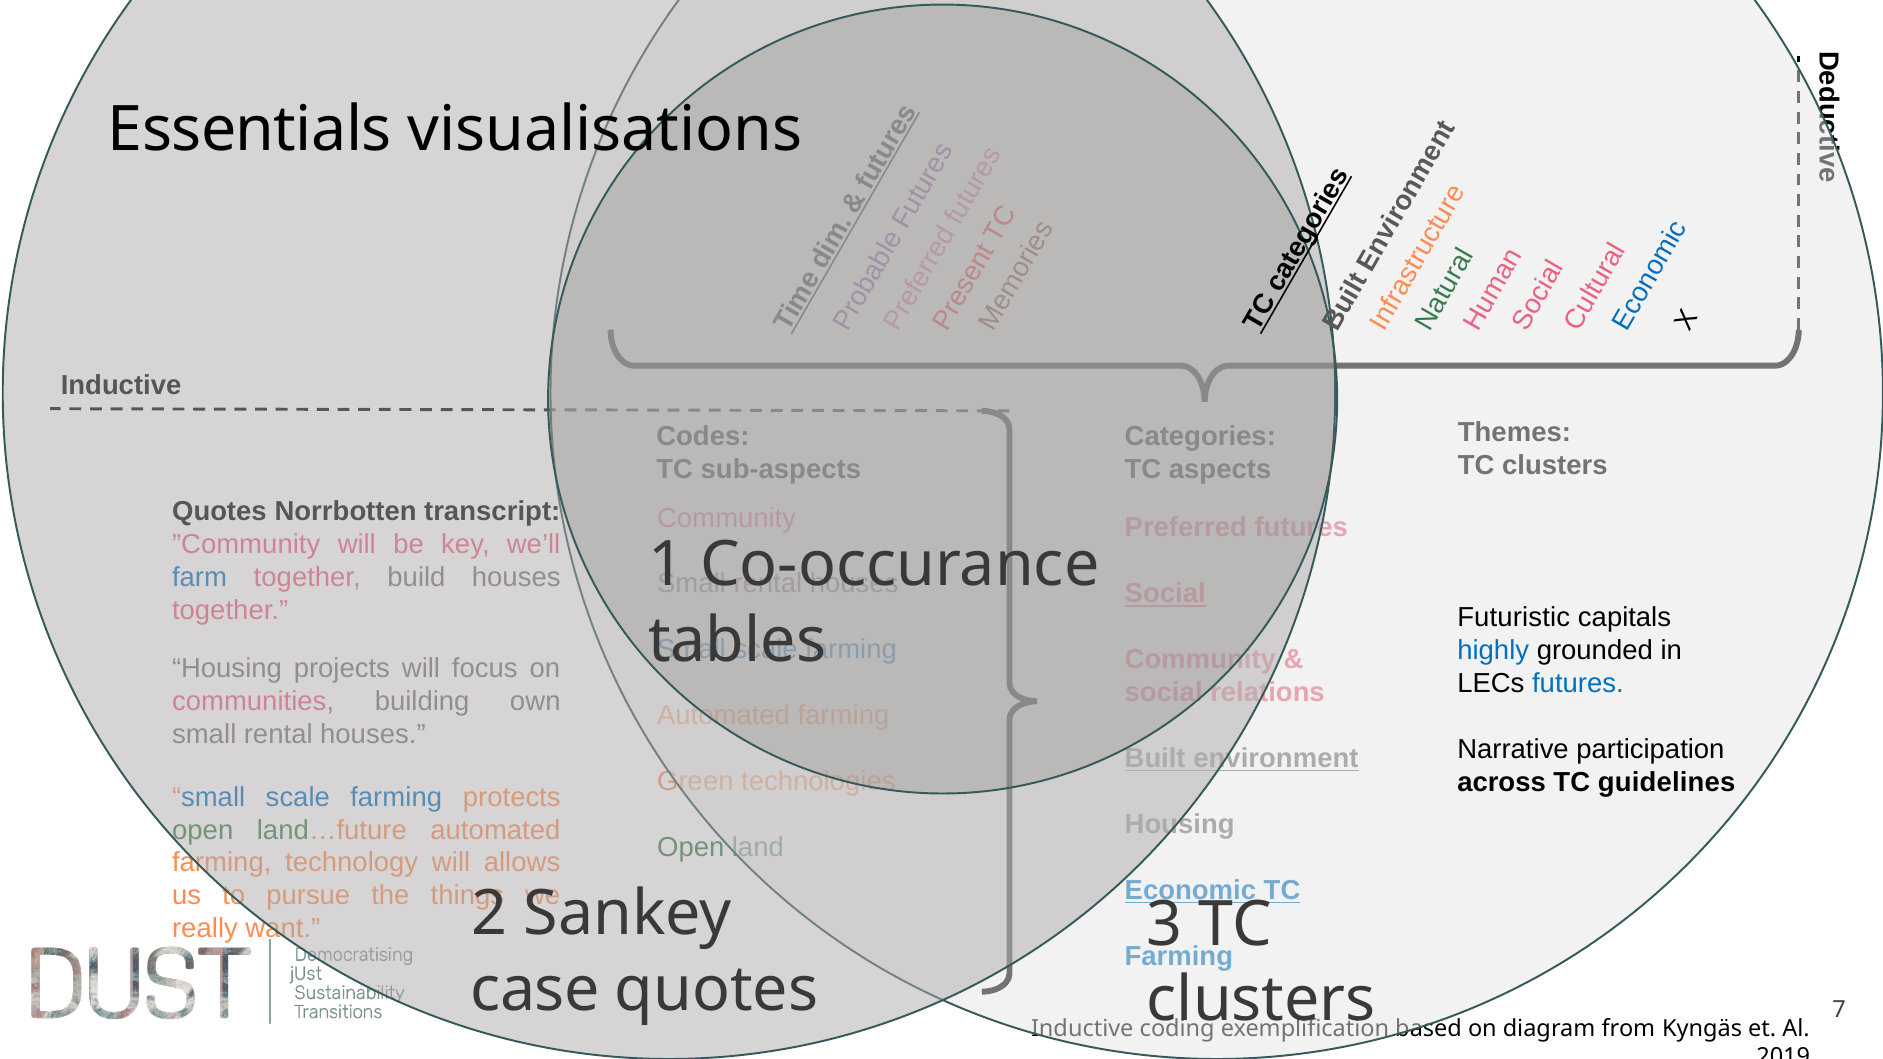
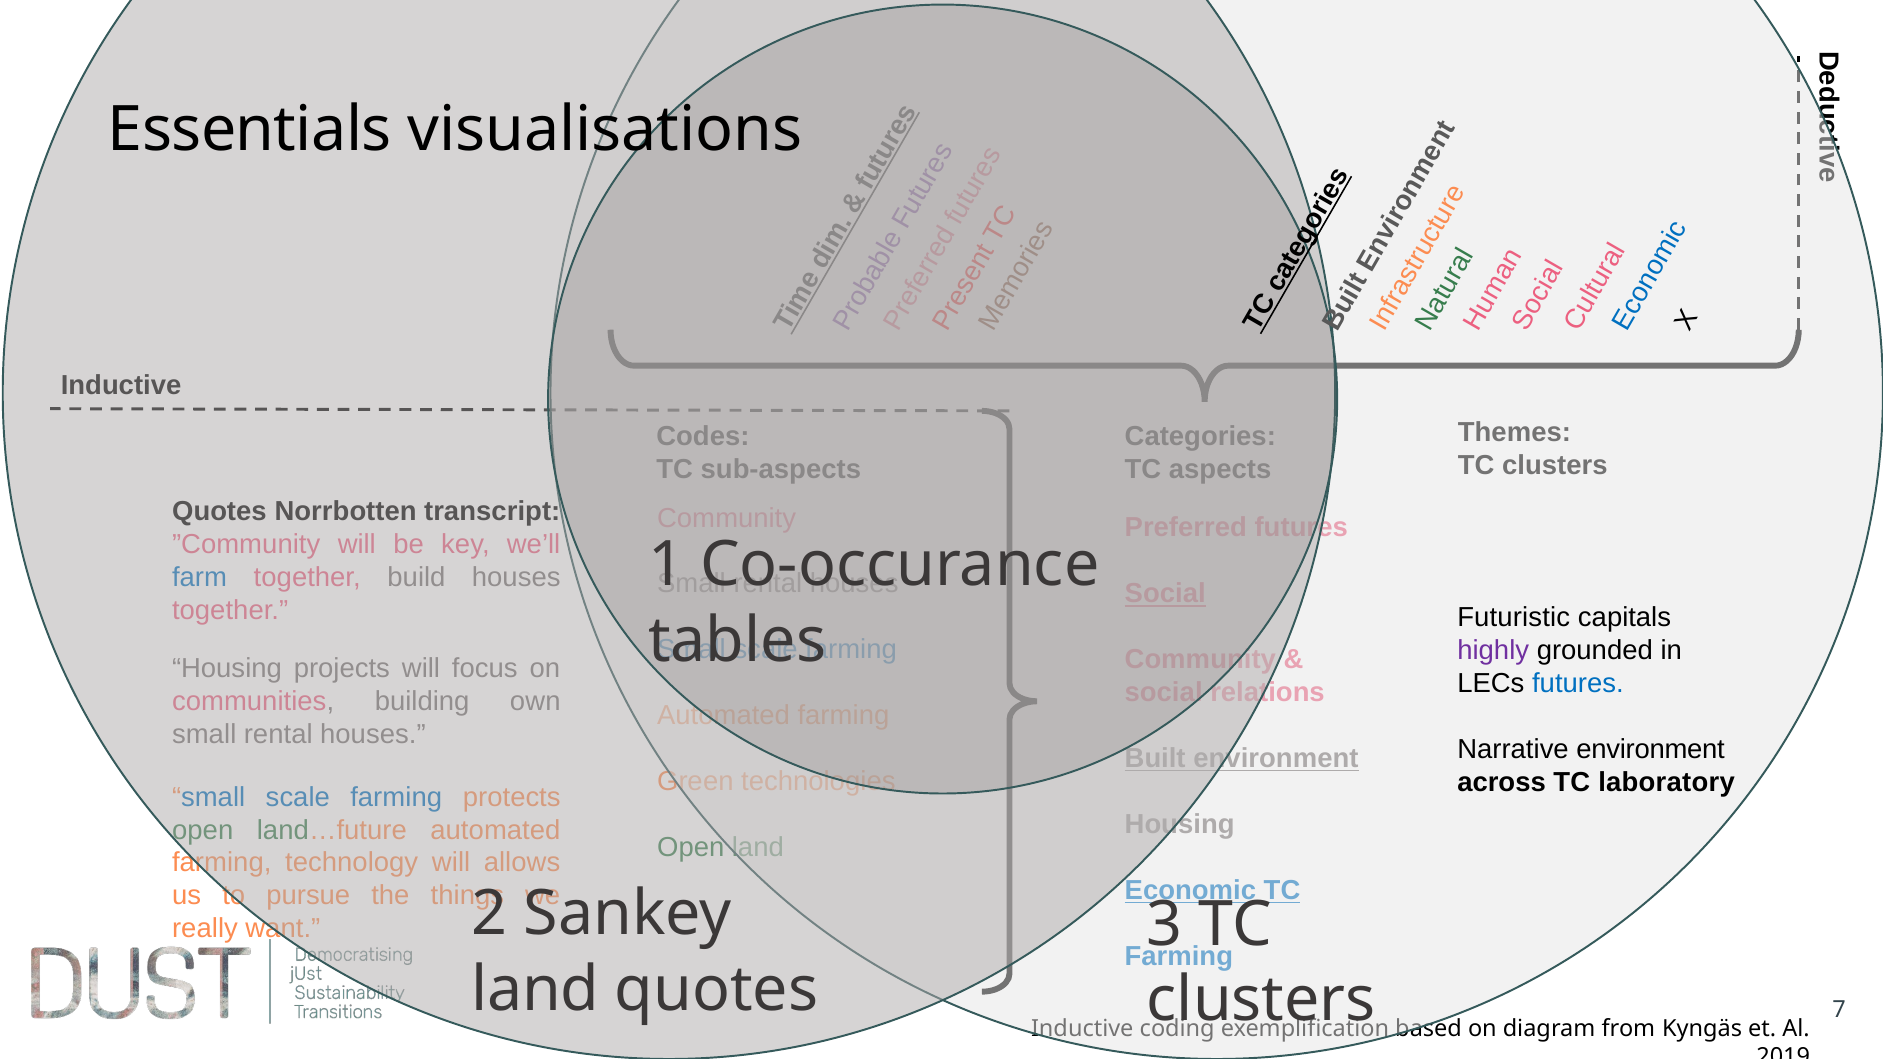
highly colour: blue -> purple (1493, 651)
Narrative participation: participation -> environment (1651, 750)
guidelines: guidelines -> laboratory (1667, 783)
case: case -> land (535, 990)
